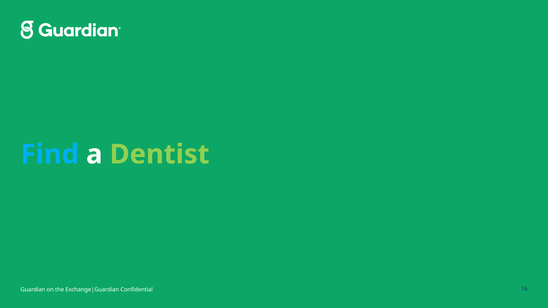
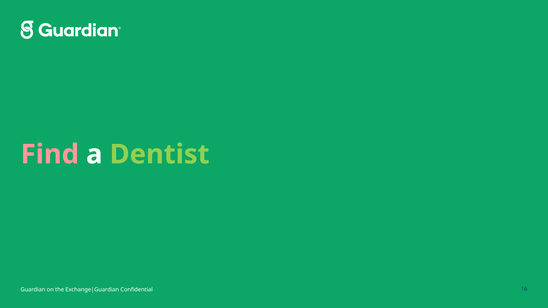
Find colour: light blue -> pink (50, 155)
